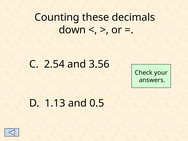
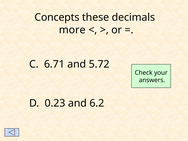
Counting: Counting -> Concepts (57, 17)
down: down -> more (72, 30)
2.54: 2.54 -> 6.71 (54, 64)
3.56: 3.56 -> 5.72 (99, 64)
1.13: 1.13 -> 0.23 (55, 103)
0.5: 0.5 -> 6.2 (97, 103)
